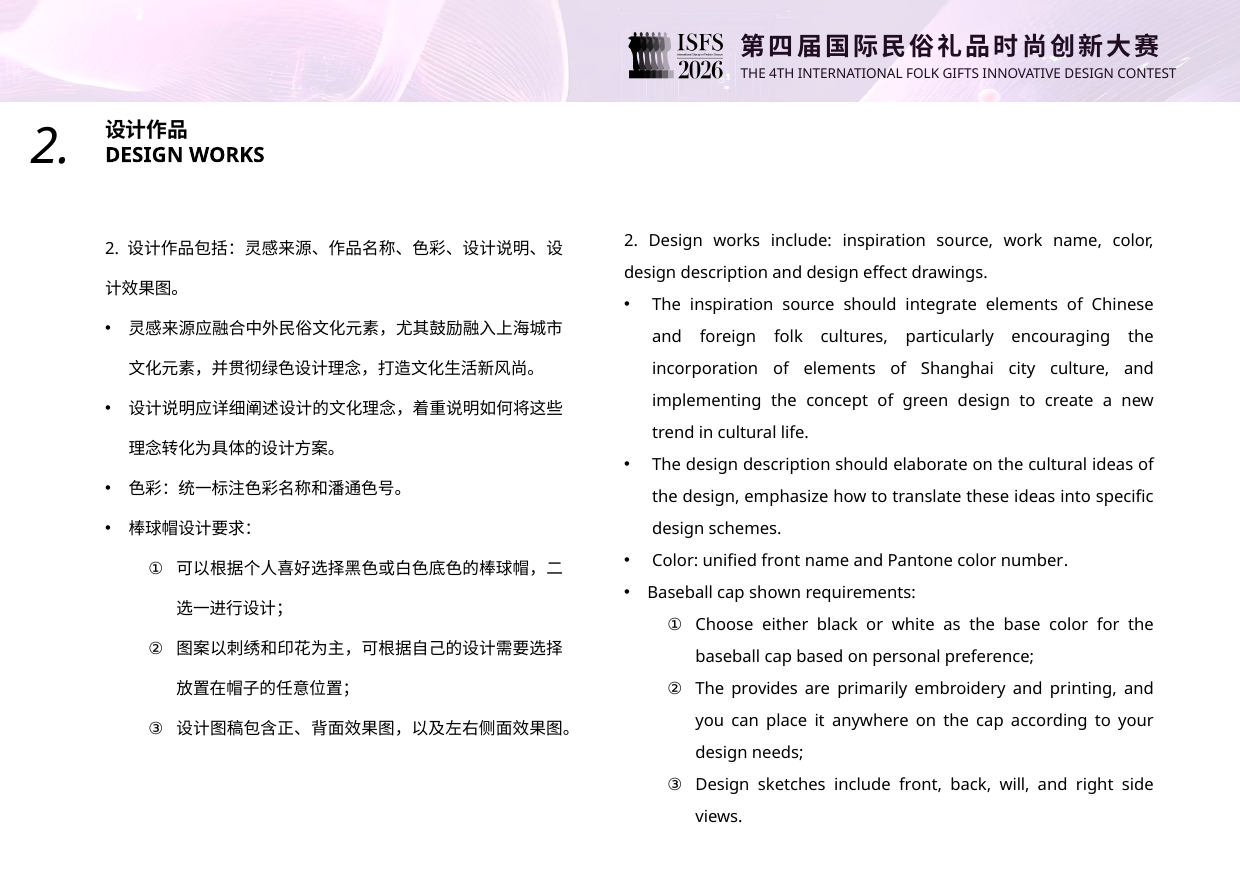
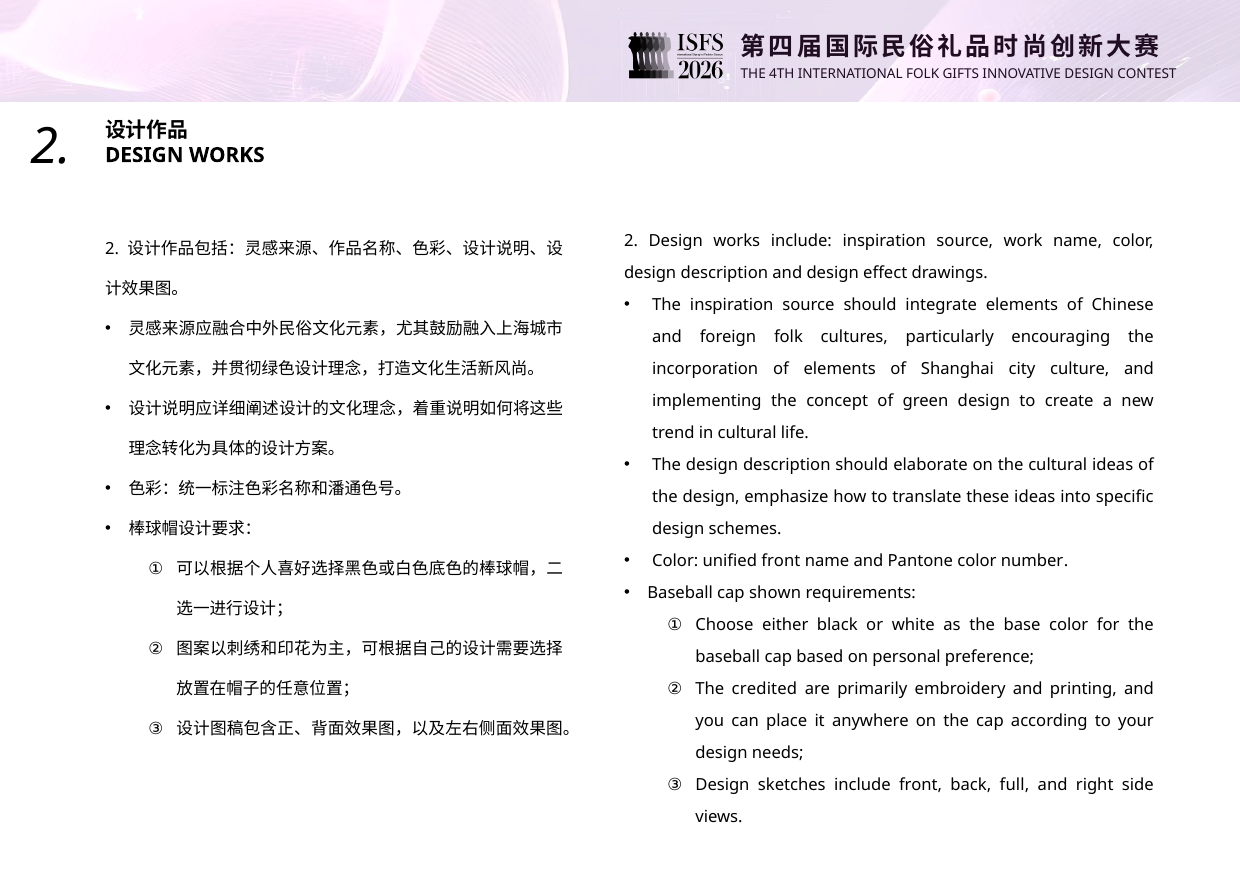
provides: provides -> credited (764, 689)
will: will -> full (1014, 784)
